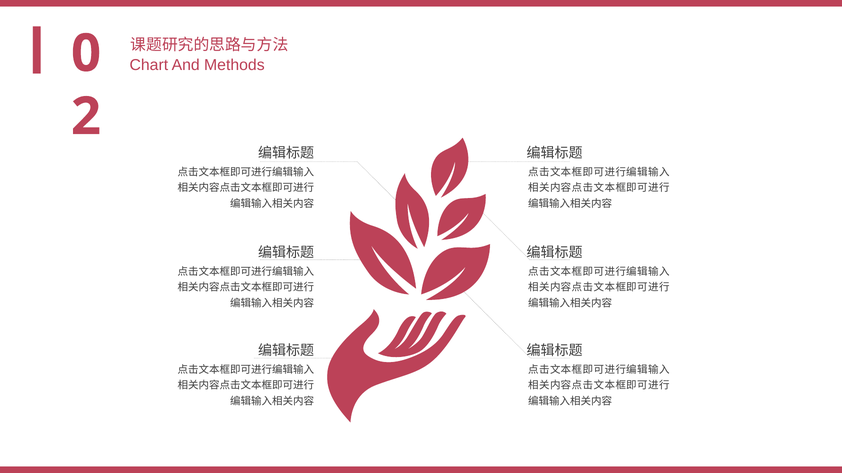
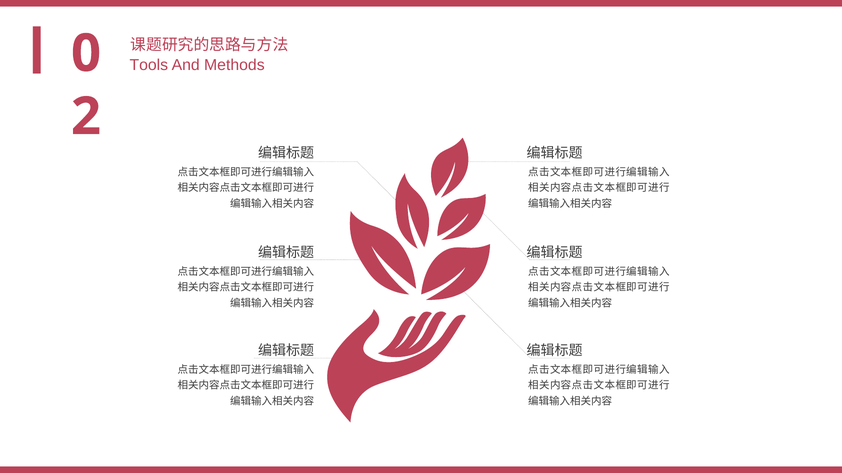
Chart: Chart -> Tools (149, 65)
